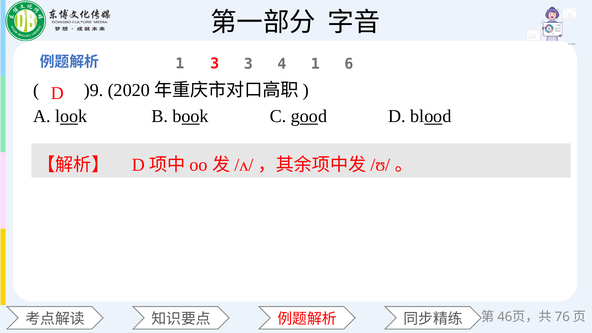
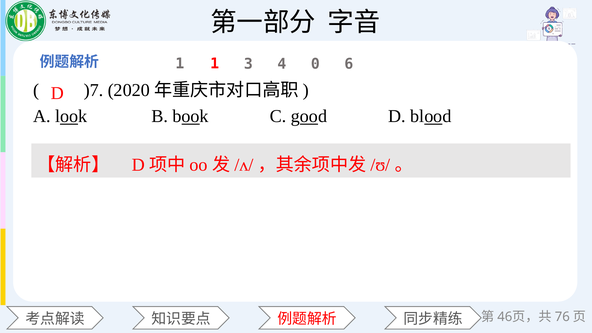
1 3: 3 -> 1 (215, 64)
4 1: 1 -> 0 (315, 64)
)9: )9 -> )7 (94, 90)
